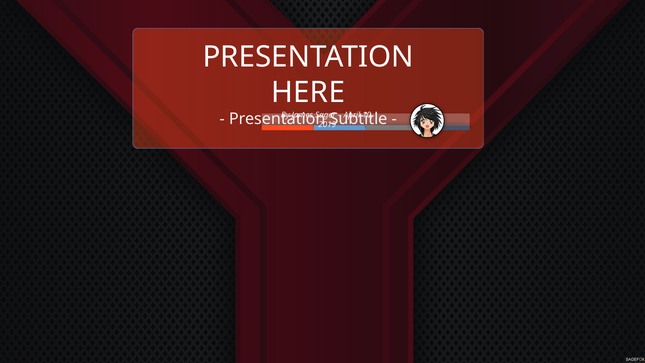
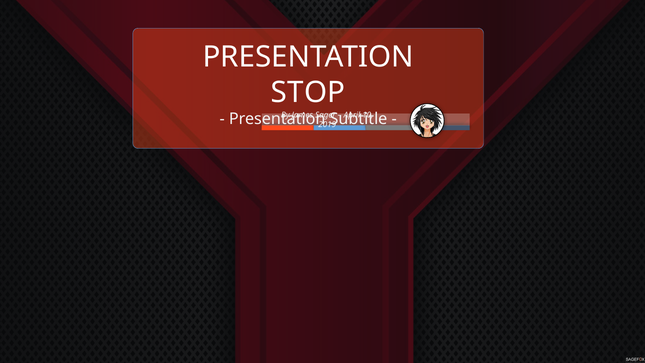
HERE: HERE -> STOP (308, 92)
